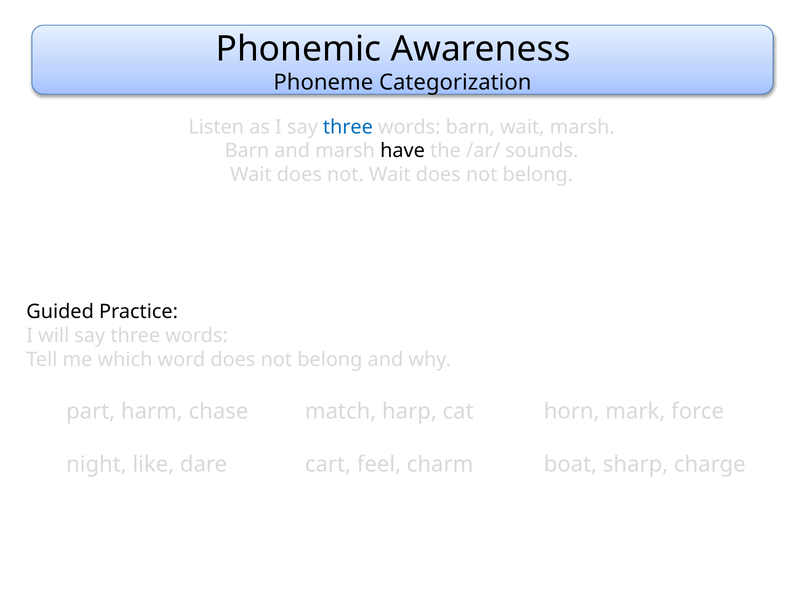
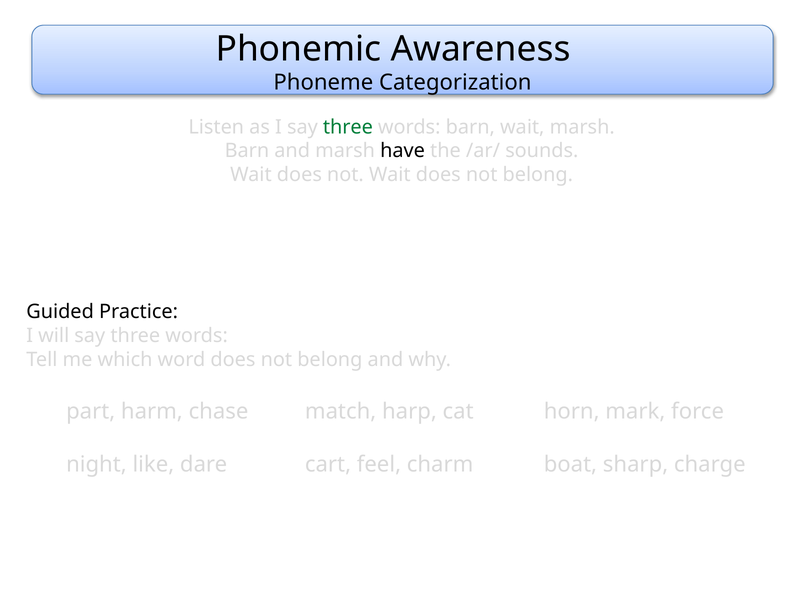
three colour: blue -> green (348, 127)
